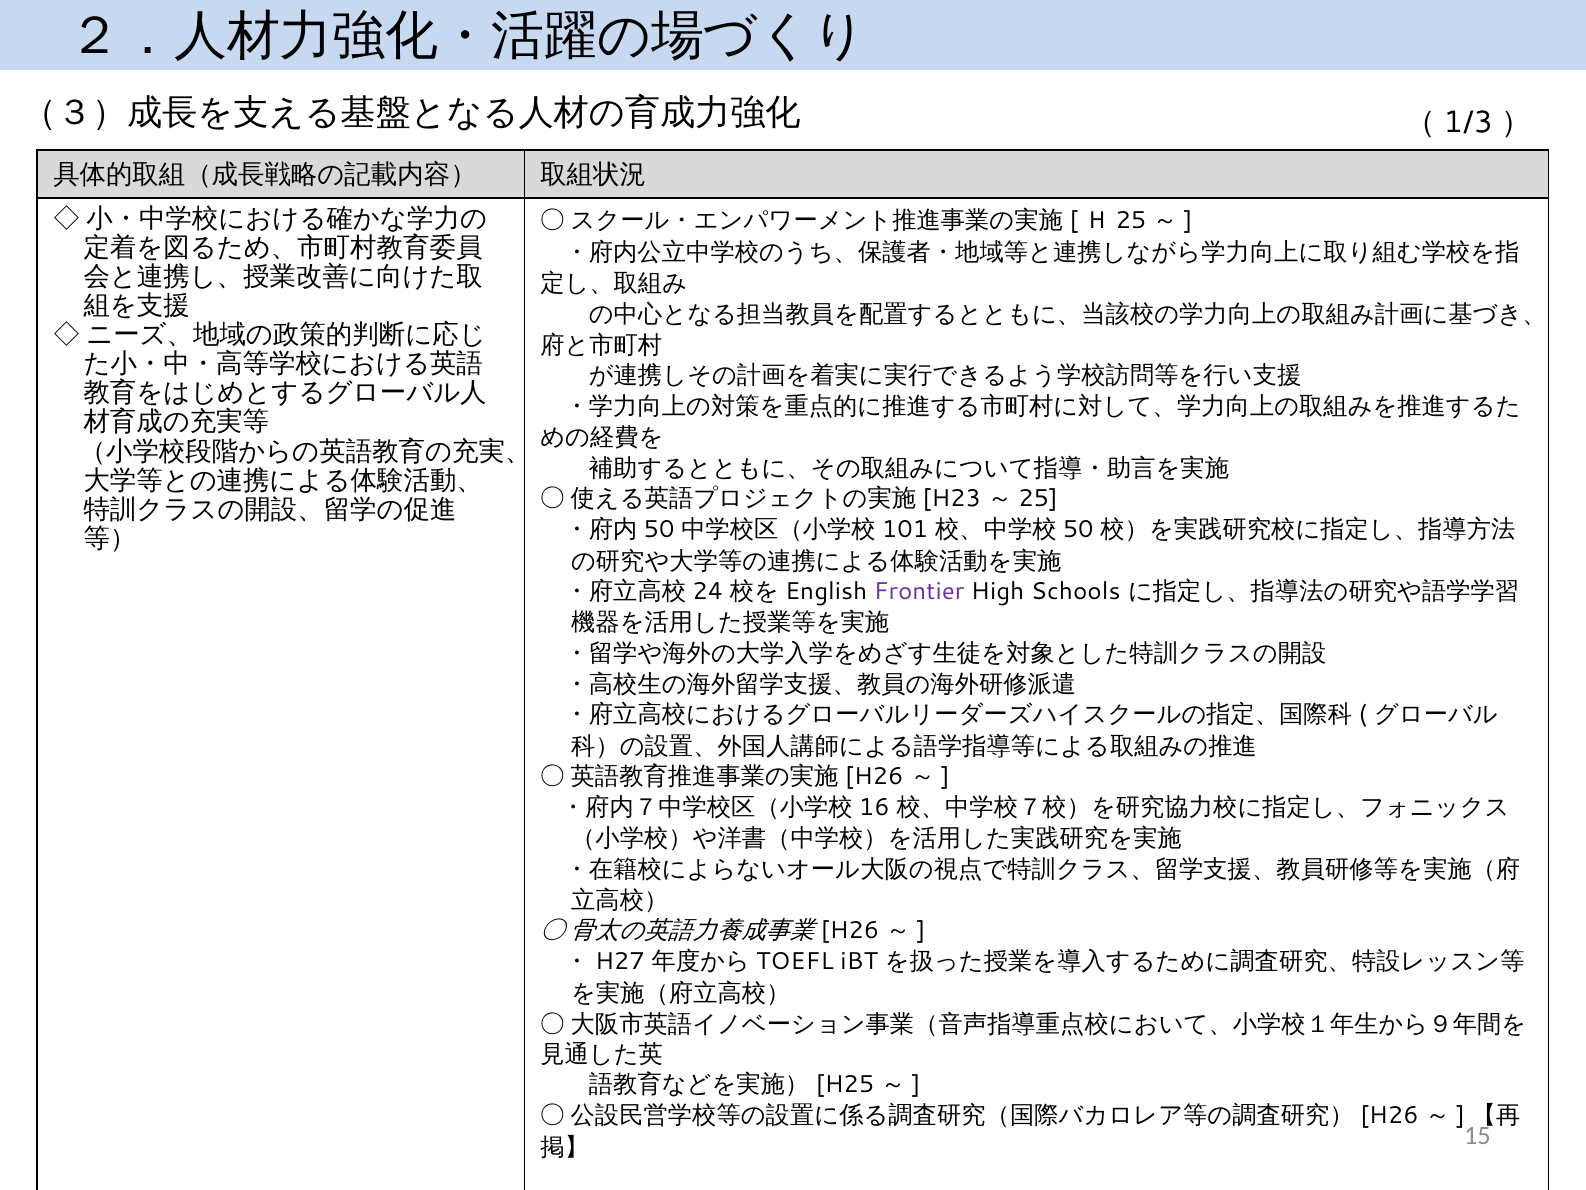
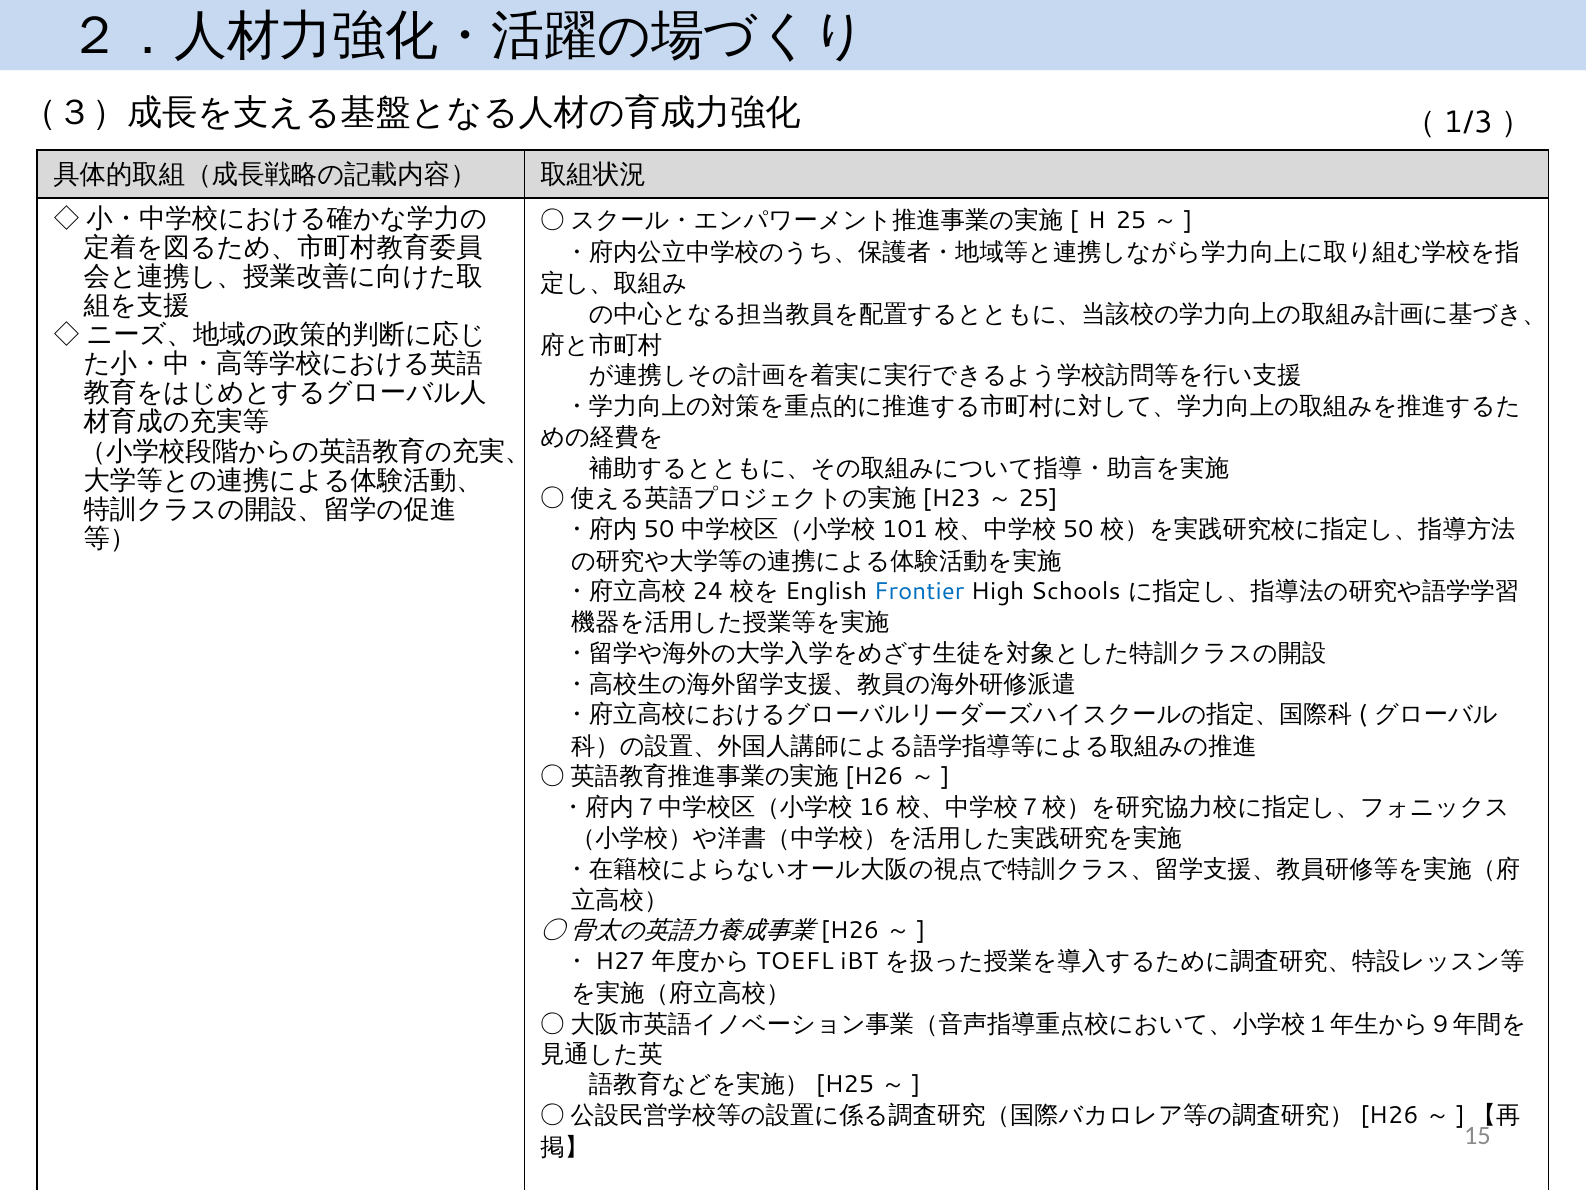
Frontier colour: purple -> blue (919, 591)
